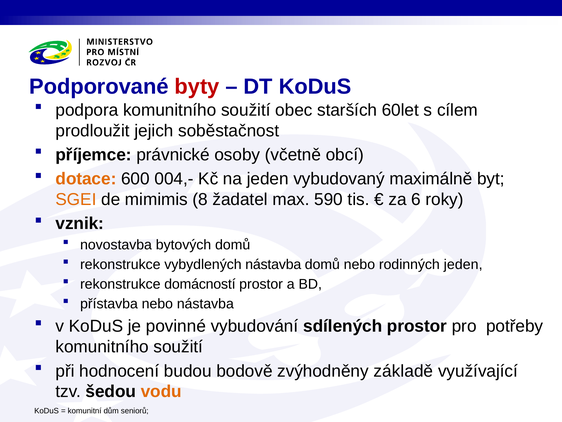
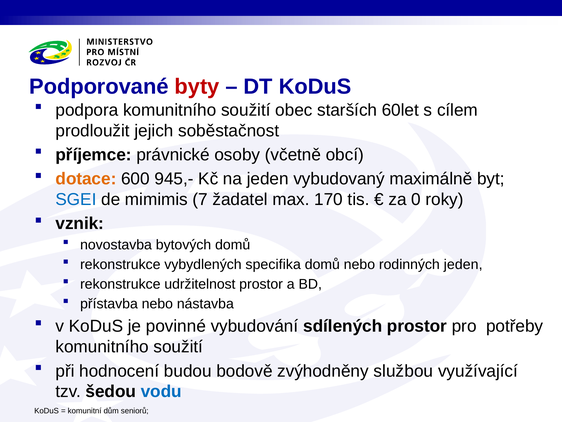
004,-: 004,- -> 945,- (174, 179)
SGEI colour: orange -> blue (76, 199)
8: 8 -> 7 (200, 199)
590: 590 -> 170 (329, 199)
6: 6 -> 0 (416, 199)
vybydlených nástavba: nástavba -> specifika (273, 264)
domácností: domácností -> udržitelnost (200, 284)
základě: základě -> službou (403, 371)
vodu colour: orange -> blue (161, 391)
